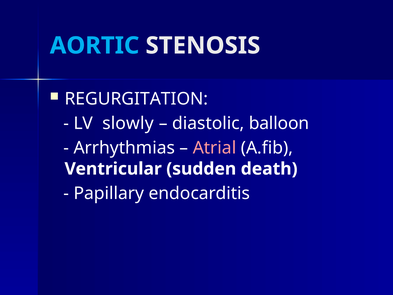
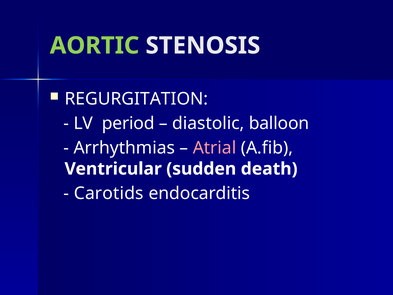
AORTIC colour: light blue -> light green (95, 46)
slowly: slowly -> period (128, 123)
Papillary: Papillary -> Carotids (109, 193)
